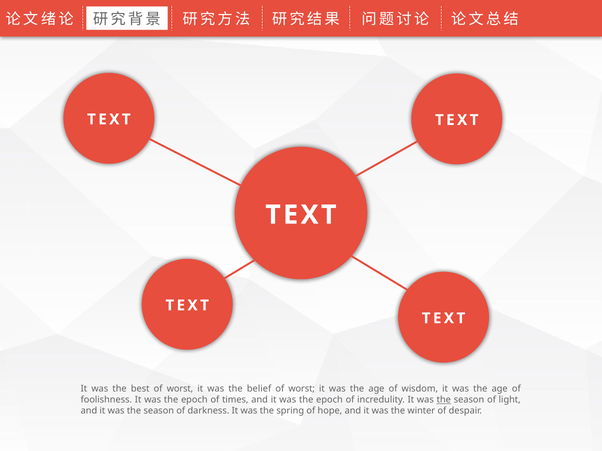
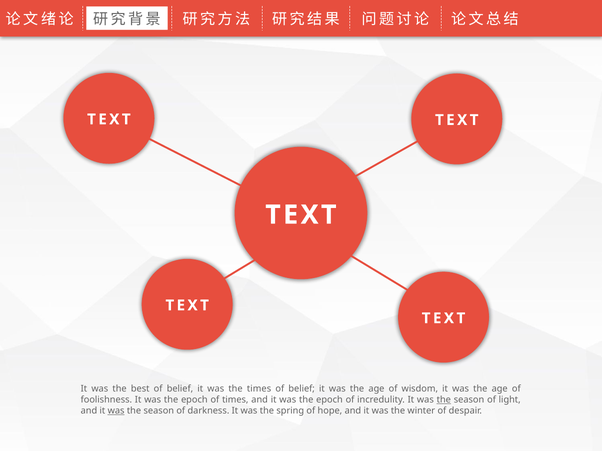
best of worst: worst -> belief (180, 389)
the belief: belief -> times (259, 389)
worst: worst -> belief (302, 389)
was underline: none -> present (116, 411)
